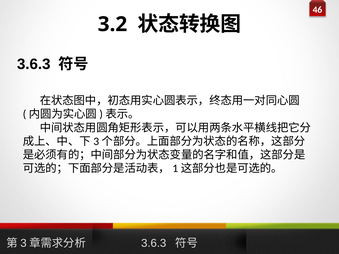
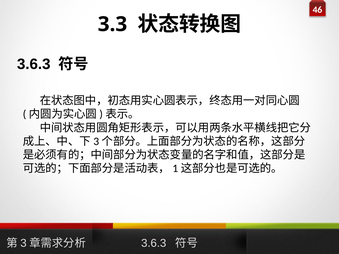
3.2: 3.2 -> 3.3 (112, 24)
